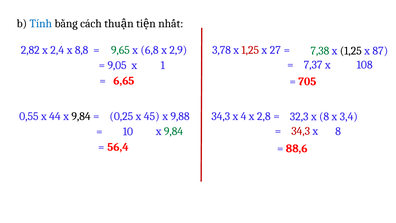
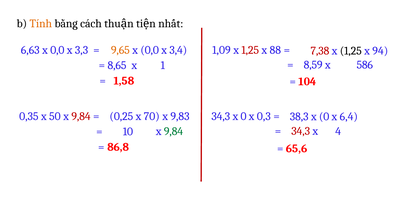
Tính colour: blue -> orange (41, 24)
2,82: 2,82 -> 6,63 (30, 50)
2,4: 2,4 -> 0,0 (57, 50)
8,8: 8,8 -> 3,3 (81, 50)
9,65 colour: green -> orange (120, 50)
6,8: 6,8 -> 0,0 (150, 50)
2,9: 2,9 -> 3,4 (178, 50)
3,78: 3,78 -> 1,09 (221, 50)
27: 27 -> 88 (275, 50)
7,38 colour: green -> red (320, 51)
87: 87 -> 94 (380, 51)
7,37: 7,37 -> 8,59 (313, 65)
108: 108 -> 586 (365, 65)
9,05: 9,05 -> 8,65 (117, 65)
6,65: 6,65 -> 1,58 (124, 81)
705: 705 -> 104 (307, 82)
0,55: 0,55 -> 0,35 (29, 116)
44: 44 -> 50 (55, 116)
9,84 colour: black -> red (81, 116)
45: 45 -> 70 (152, 116)
9,88: 9,88 -> 9,83 (180, 116)
34,3 x 4: 4 -> 0 (244, 116)
2,8: 2,8 -> 0,3 (264, 116)
32,3: 32,3 -> 38,3 (299, 116)
8: 8 -> 0 (324, 116)
3,4: 3,4 -> 6,4 (349, 116)
8: 8 -> 4 (338, 131)
56,4: 56,4 -> 86,8 (118, 147)
88,6: 88,6 -> 65,6 (297, 148)
